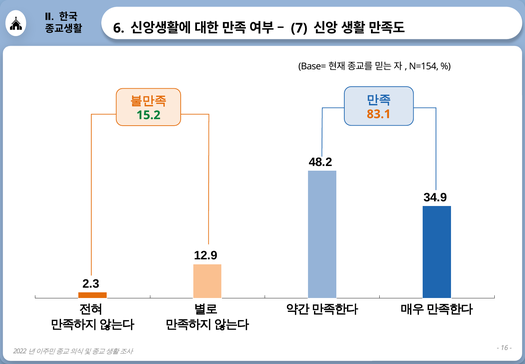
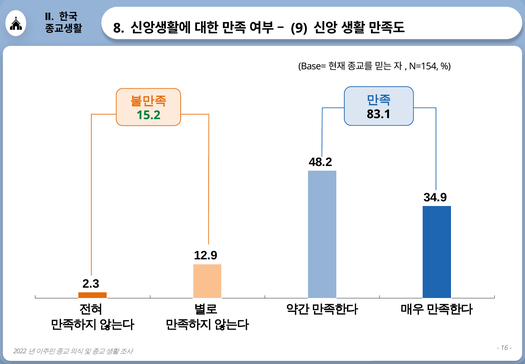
6: 6 -> 8 (119, 28)
7: 7 -> 9 (299, 28)
83.1 colour: orange -> black (379, 114)
